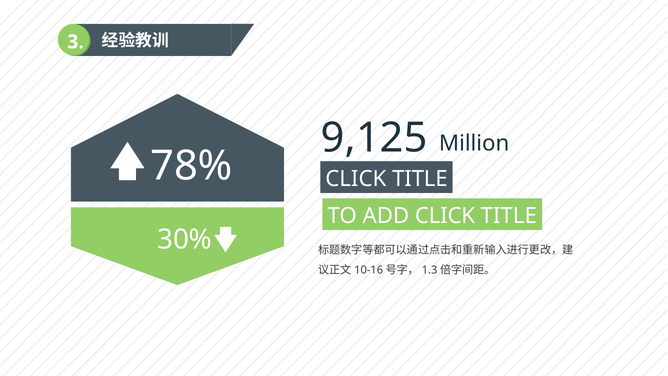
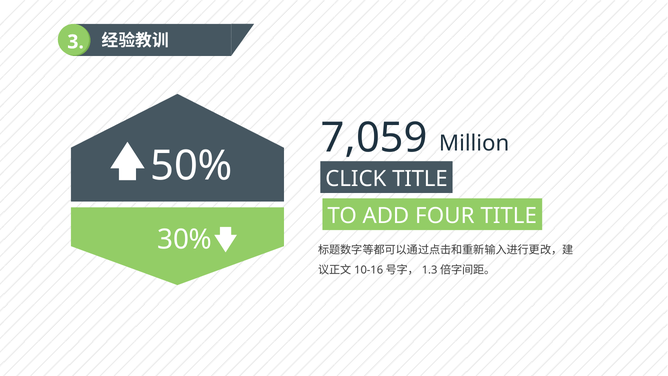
9,125: 9,125 -> 7,059 (374, 138)
78%: 78% -> 50% (191, 166)
ADD CLICK: CLICK -> FOUR (445, 216)
